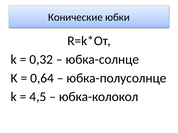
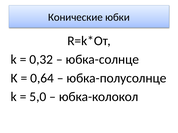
4,5: 4,5 -> 5,0 (38, 97)
